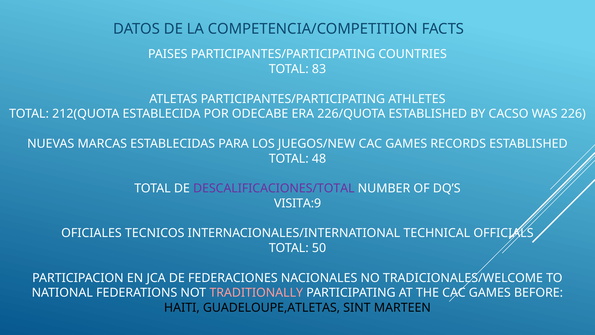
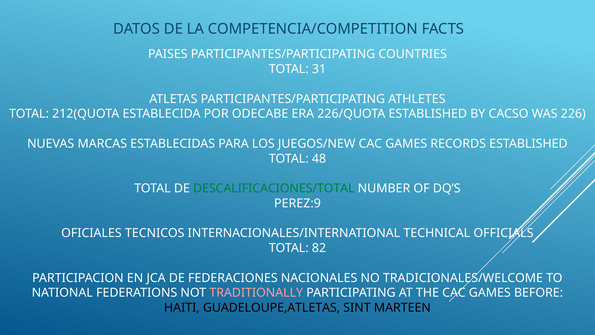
83: 83 -> 31 (319, 69)
DESCALIFICACIONES/TOTAL colour: purple -> green (274, 188)
VISITA:9: VISITA:9 -> PEREZ:9 (297, 203)
50: 50 -> 82 (319, 248)
